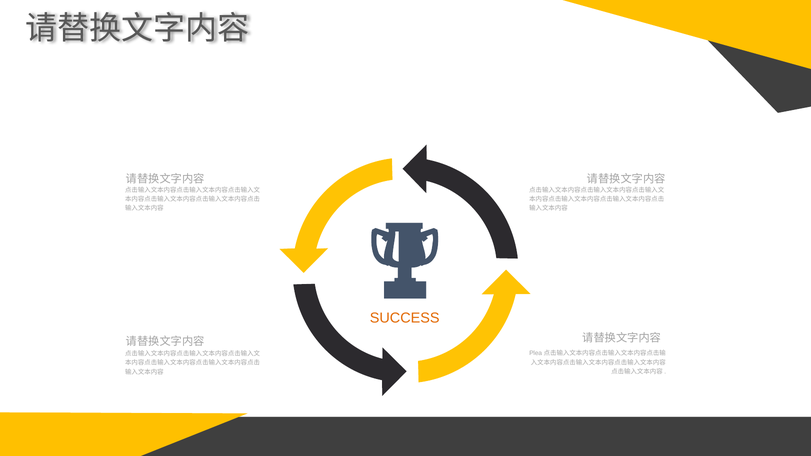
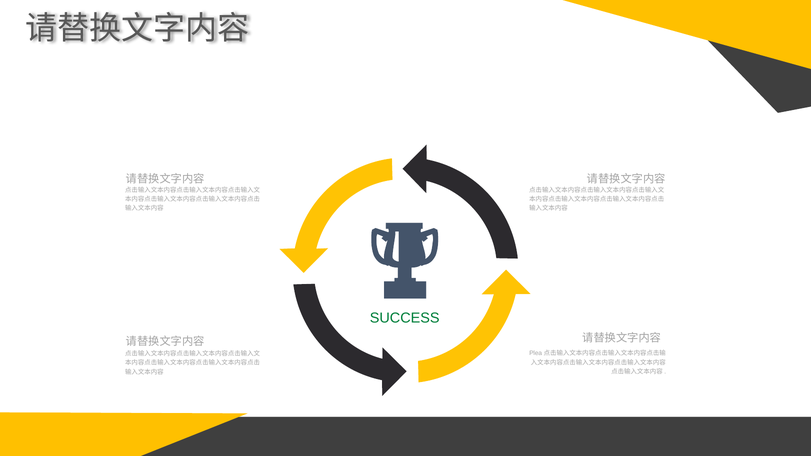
SUCCESS colour: orange -> green (405, 318)
